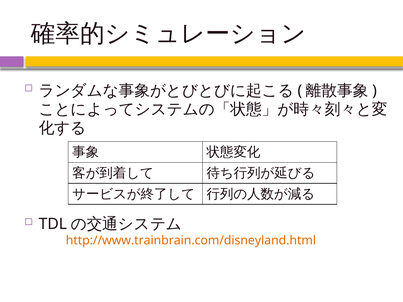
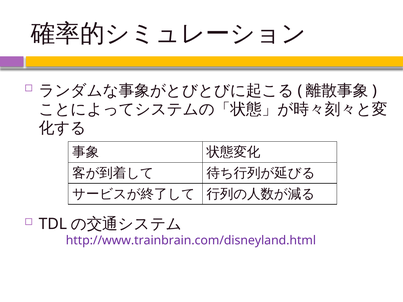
http://www.trainbrain.com/disneyland.html colour: orange -> purple (191, 241)
